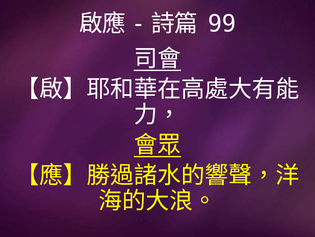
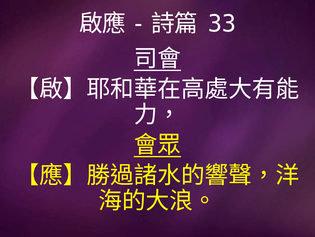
99: 99 -> 33 (222, 24)
